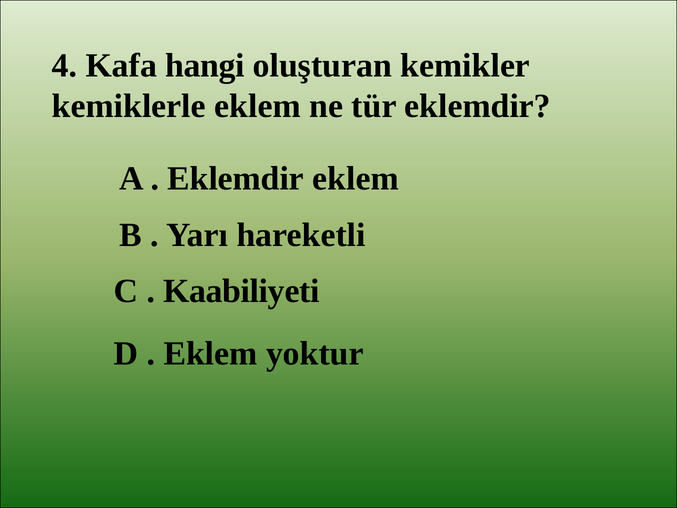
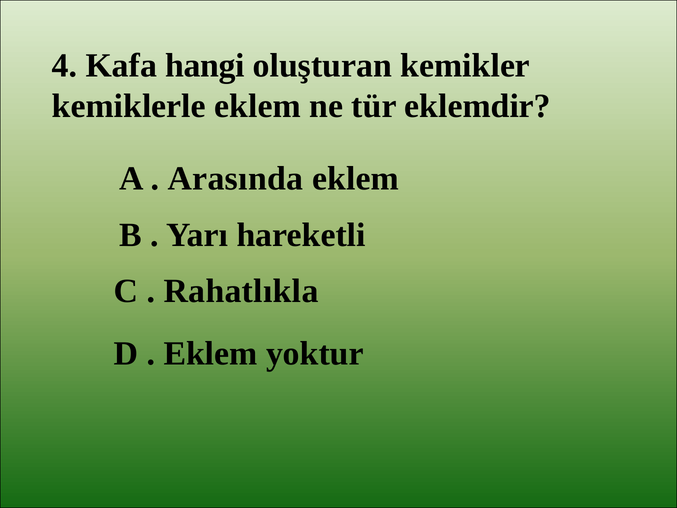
Eklemdir: Eklemdir -> Arasında (235, 178)
Kaabiliyeti: Kaabiliyeti -> Rahatlıkla (241, 291)
